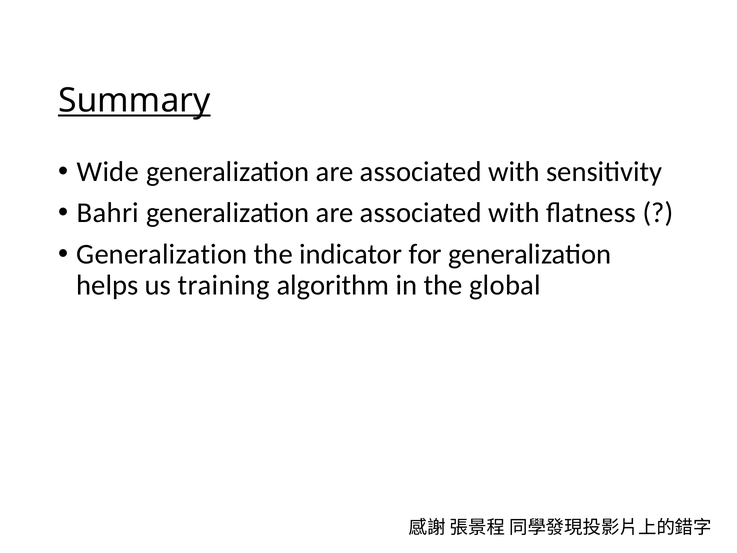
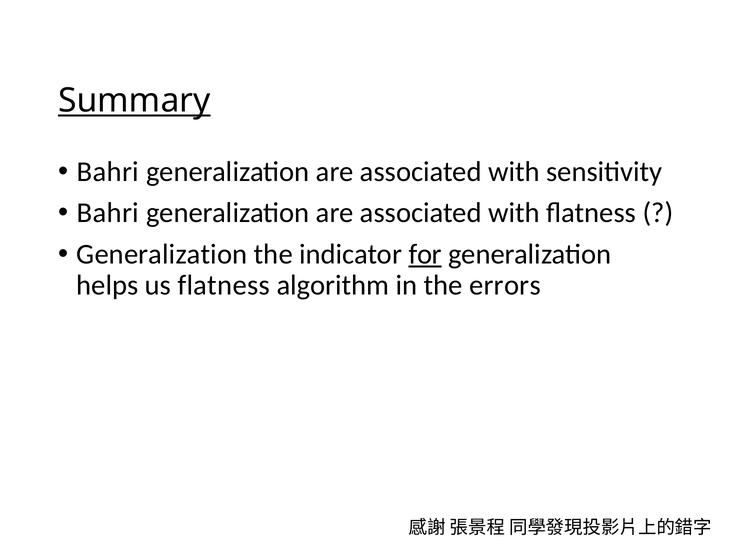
Wide: Wide -> Bahri (108, 172)
for underline: none -> present (425, 254)
us training: training -> flatness (224, 285)
global: global -> errors (505, 285)
